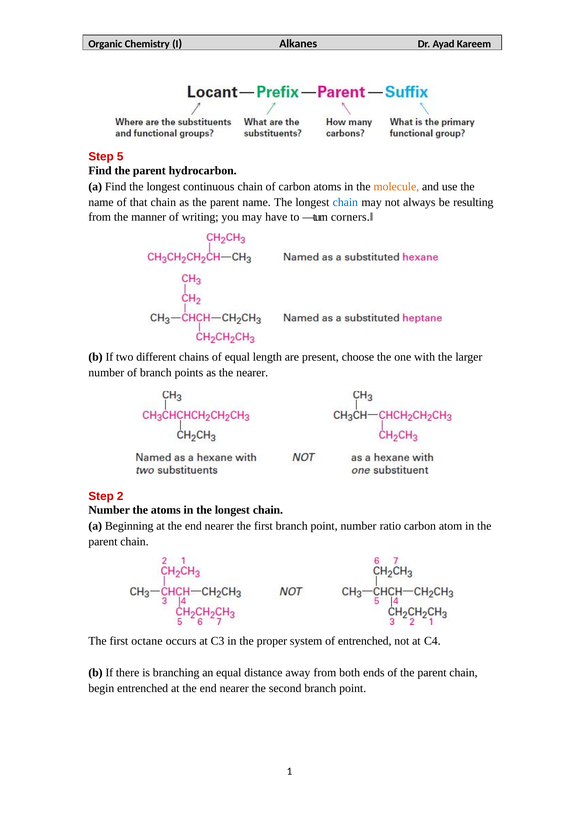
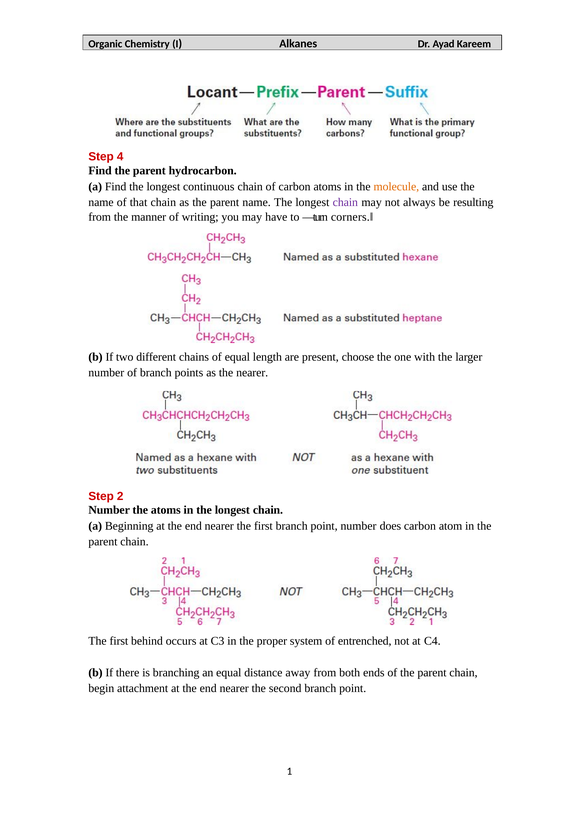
5: 5 -> 4 (120, 157)
chain colour: blue -> purple (345, 202)
ratio: ratio -> does (390, 526)
octane: octane -> behind (147, 641)
begin entrenched: entrenched -> attachment (143, 689)
